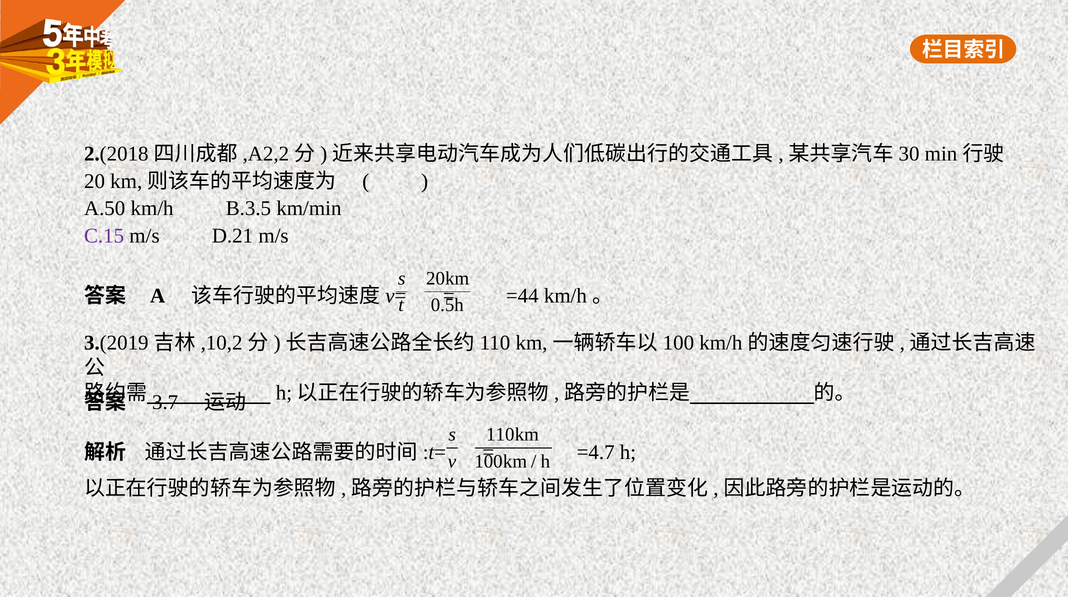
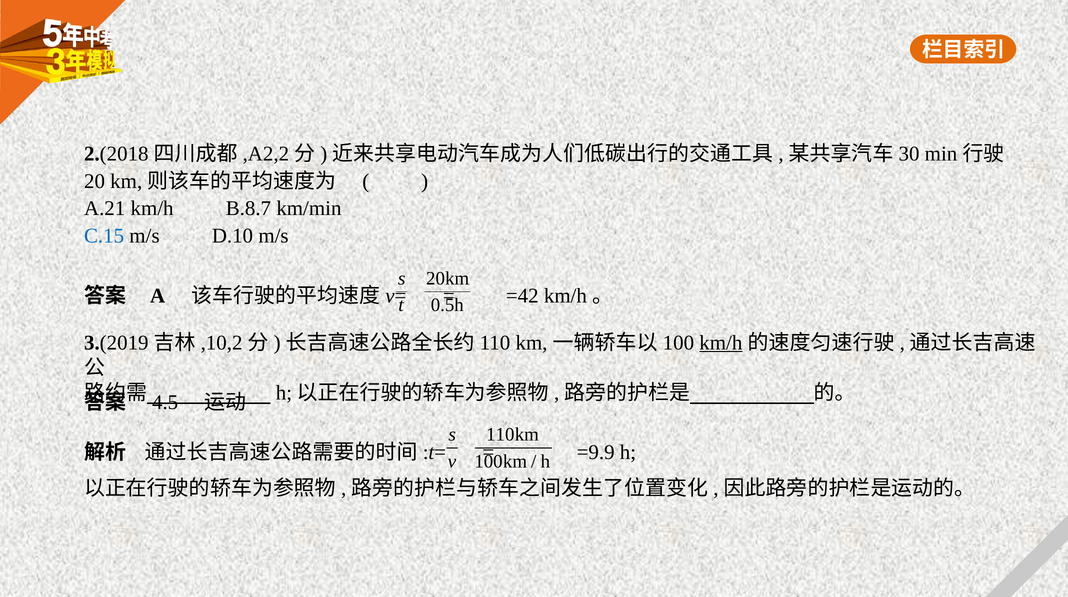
A.50: A.50 -> A.21 (105, 209)
B.3.5: B.3.5 -> B.8.7 (248, 209)
C.15 colour: purple -> blue (104, 236)
D.21: D.21 -> D.10 (232, 236)
=44: =44 -> =42 (522, 296)
km/h underline: none -> present (721, 343)
3.7: 3.7 -> 4.5 (165, 402)
=4.7: =4.7 -> =9.9 (596, 452)
